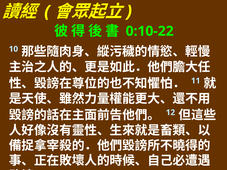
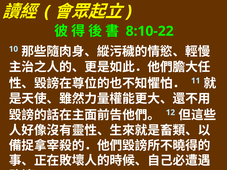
0:10-22: 0:10-22 -> 8:10-22 (150, 31)
